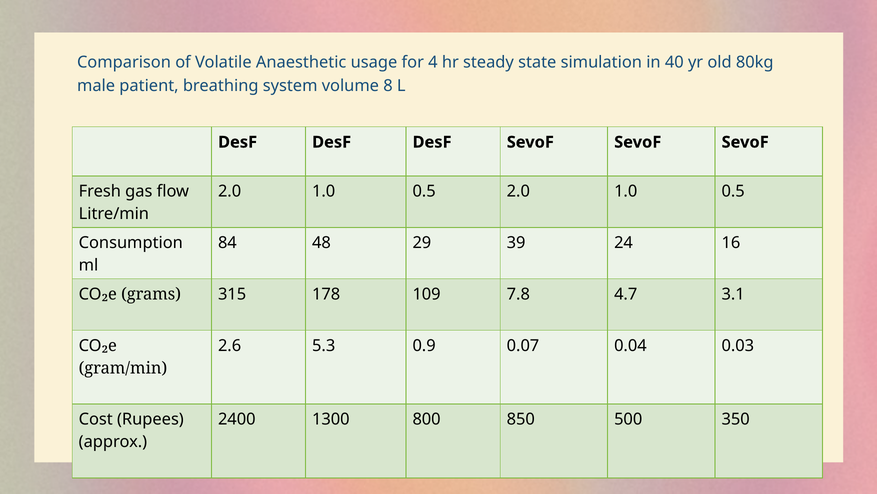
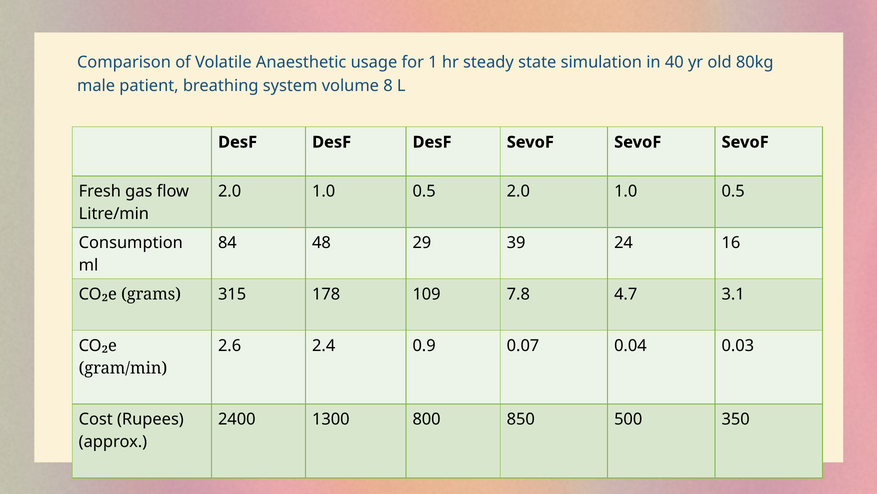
4: 4 -> 1 (433, 62)
5.3: 5.3 -> 2.4 (324, 345)
